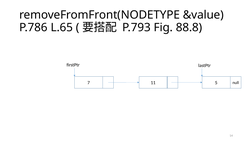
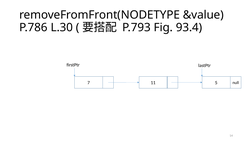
L.65: L.65 -> L.30 (62, 27)
88.8: 88.8 -> 93.4 (189, 27)
